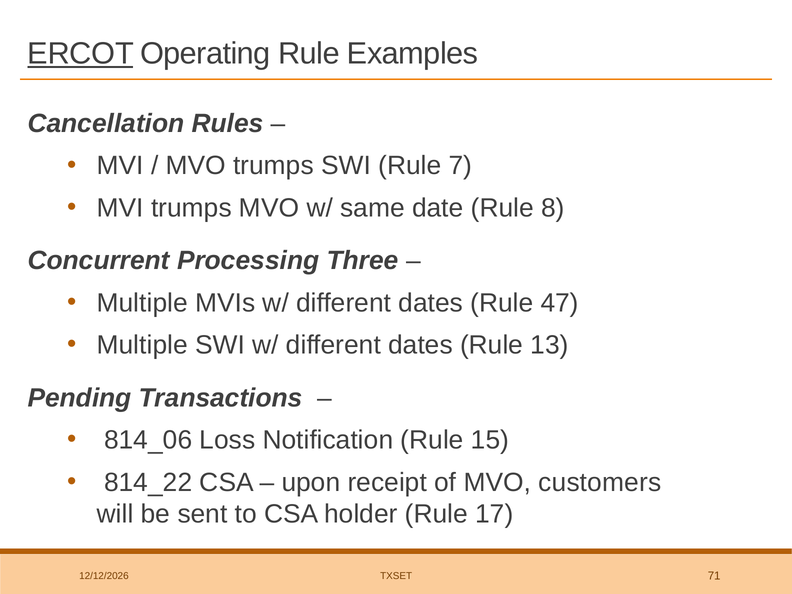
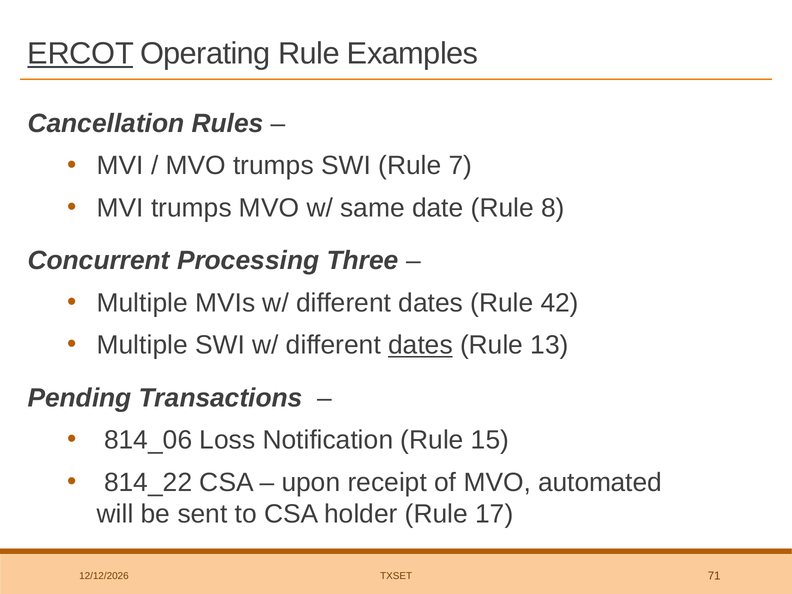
47: 47 -> 42 (560, 303)
dates underline: none -> present (420, 345)
customers: customers -> automated (600, 482)
